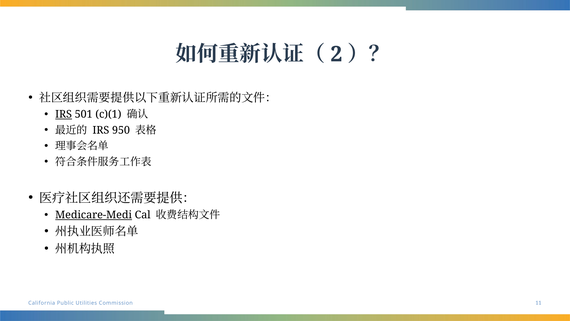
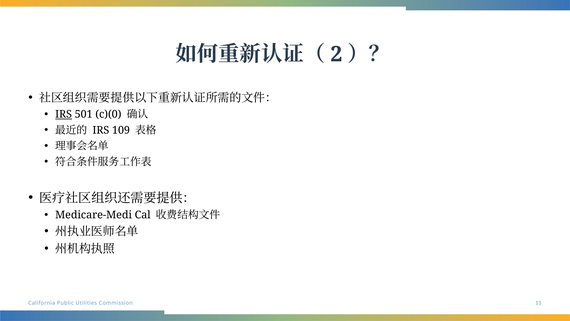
c)(1: c)(1 -> c)(0 (108, 114)
950: 950 -> 109 (121, 130)
Medicare-Medi underline: present -> none (94, 215)
